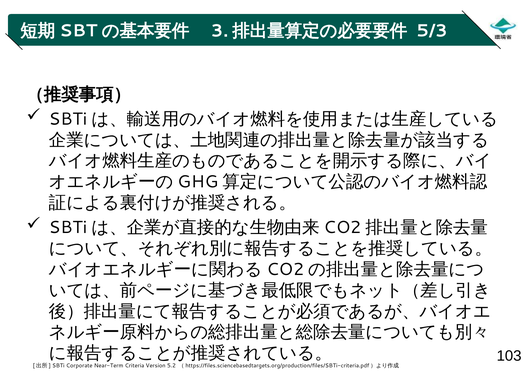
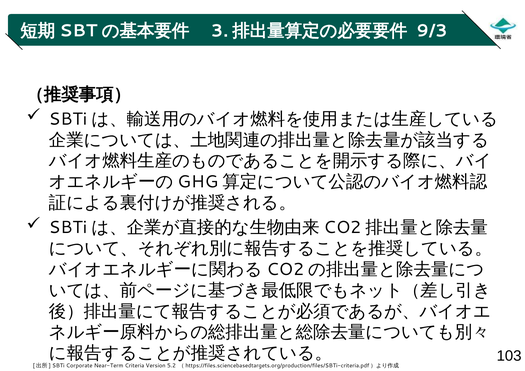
5/3: 5/3 -> 9/3 (432, 31)
